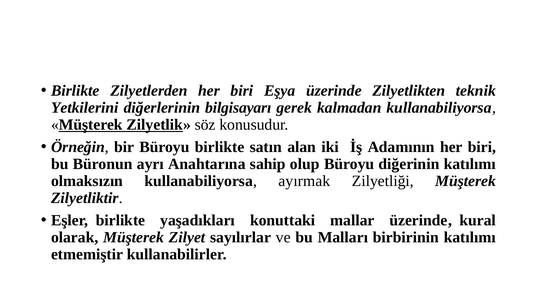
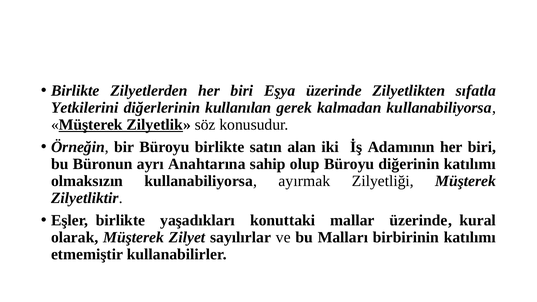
teknik: teknik -> sıfatla (476, 91)
bilgisayarı: bilgisayarı -> kullanılan (238, 108)
